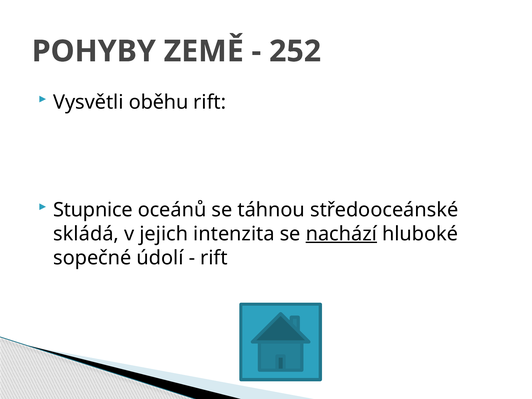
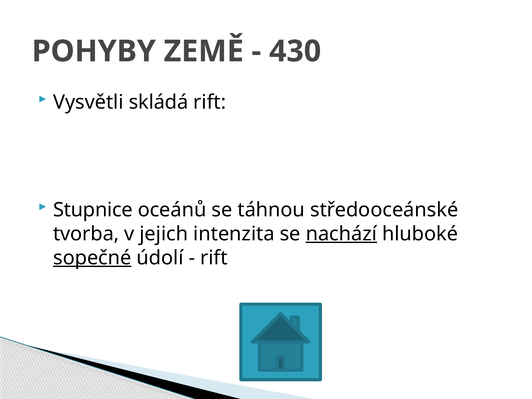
252: 252 -> 430 (295, 51)
oběhu: oběhu -> skládá (159, 102)
skládá: skládá -> tvorba (86, 234)
sopečné underline: none -> present (92, 258)
